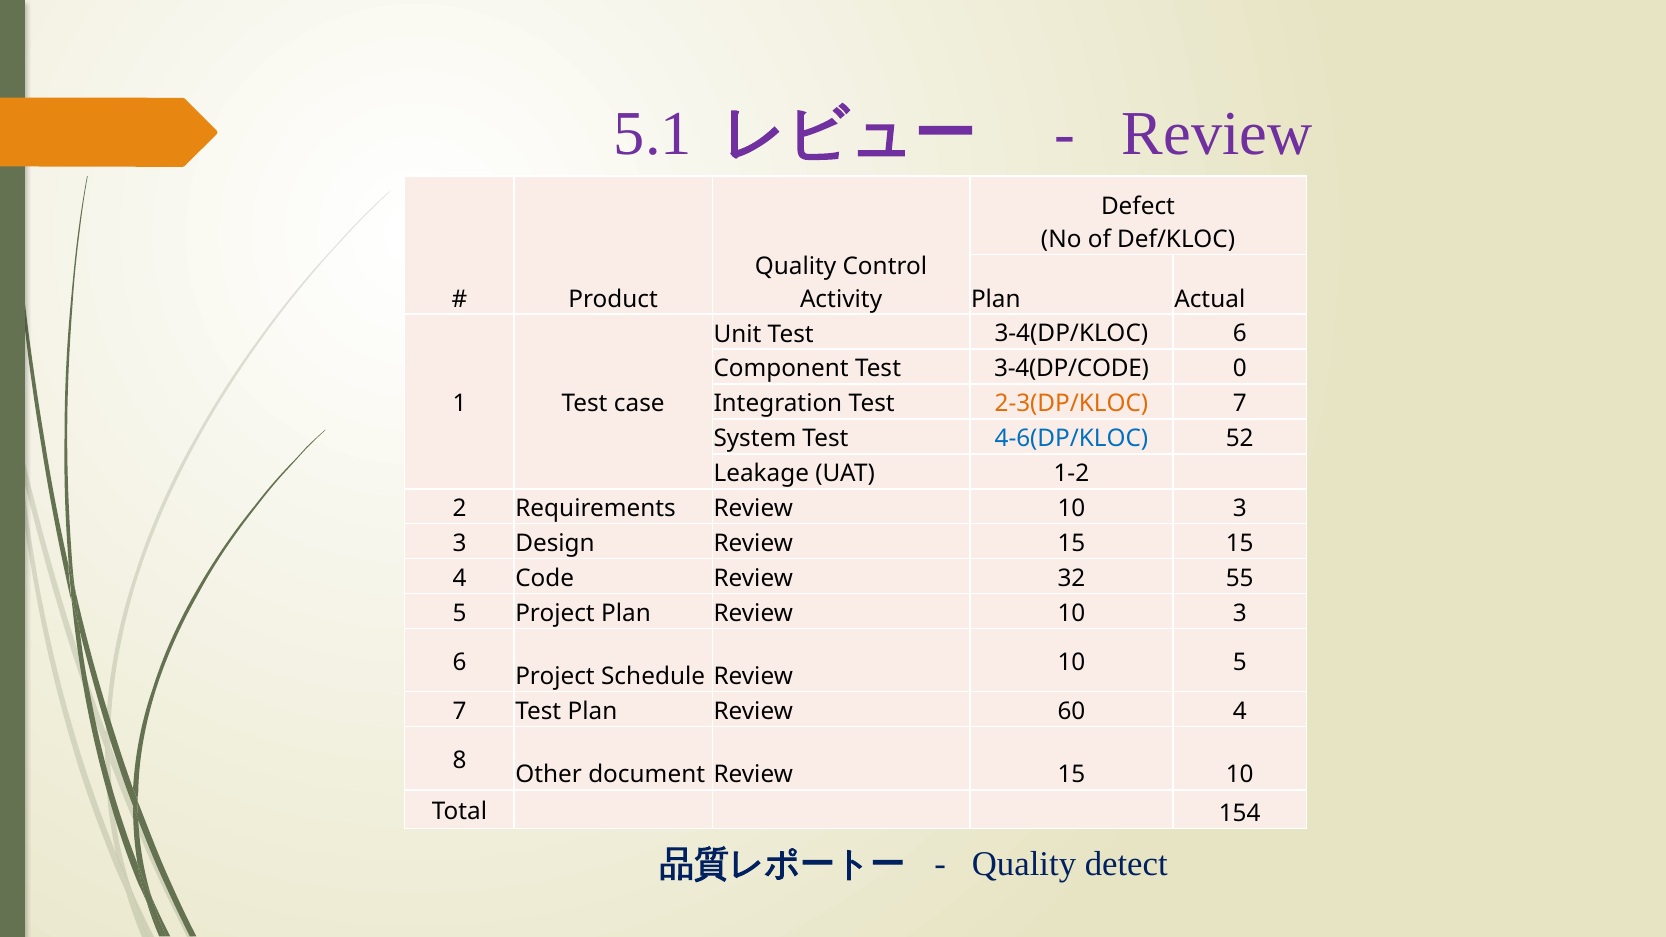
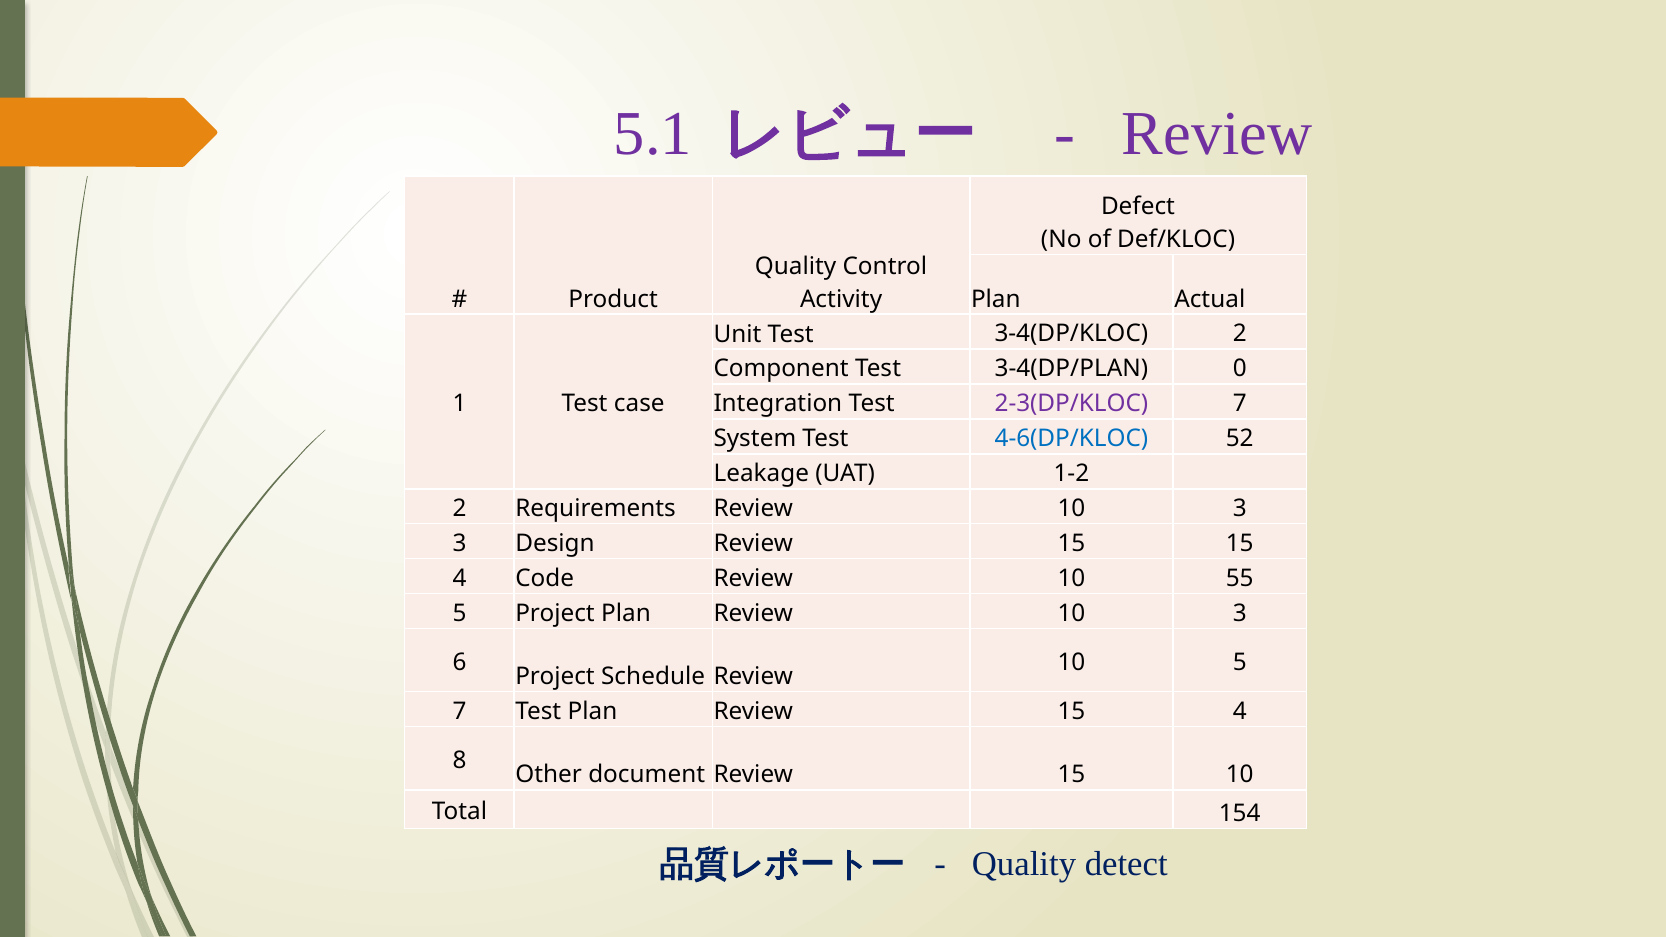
3-4(DP/KLOC 6: 6 -> 2 (1240, 334)
3-4(DP/CODE: 3-4(DP/CODE -> 3-4(DP/PLAN (1071, 369)
2-3(DP/KLOC colour: orange -> purple (1071, 404)
32: 32 -> 10 (1071, 578)
60: 60 -> 15 (1071, 711)
